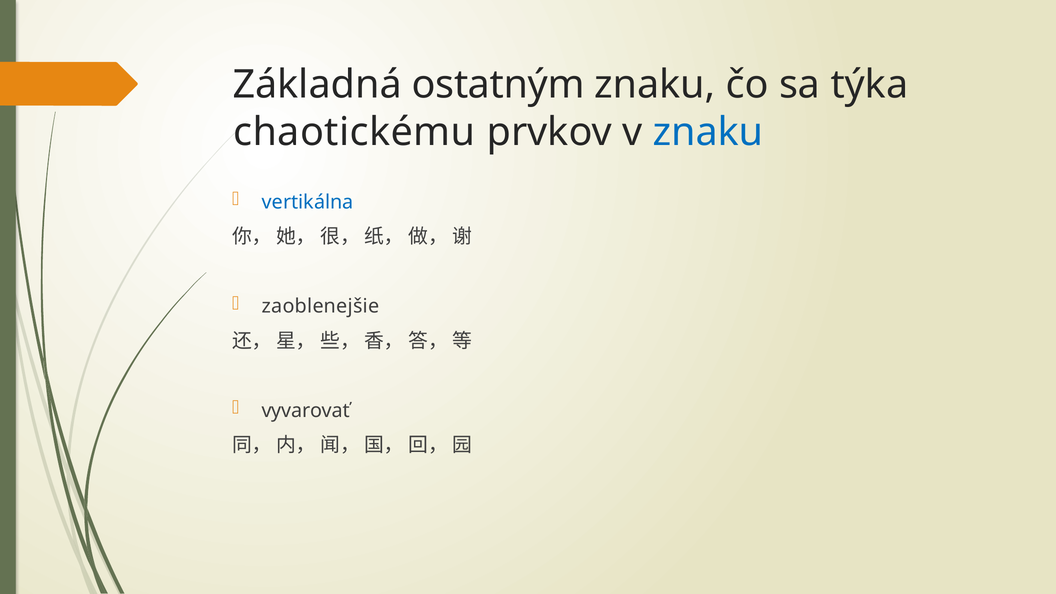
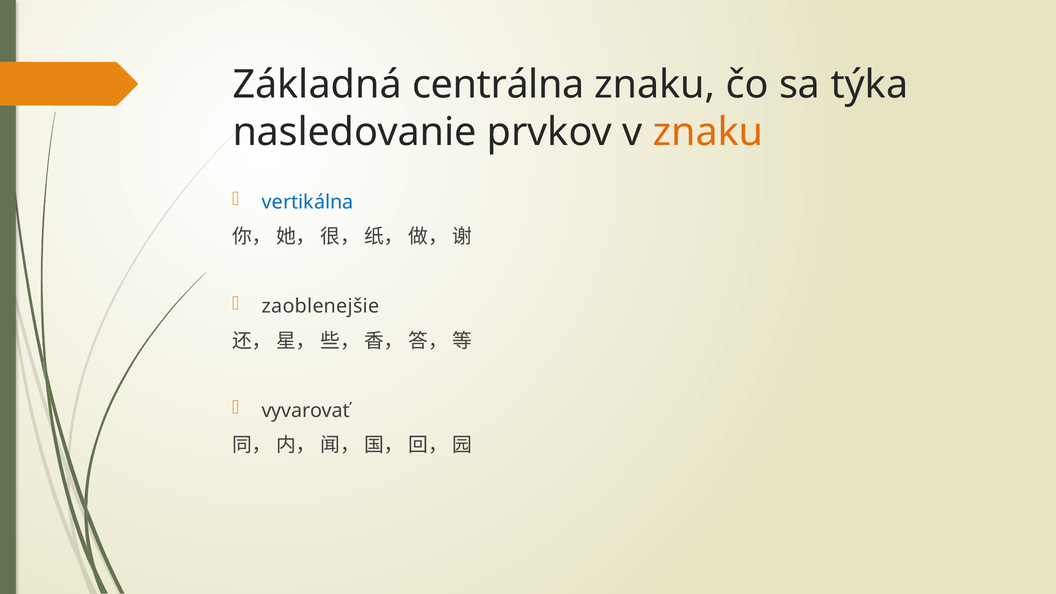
ostatným: ostatným -> centrálna (498, 85)
chaotickému: chaotickému -> nasledovanie (355, 132)
znaku colour: blue -> orange (708, 132)
